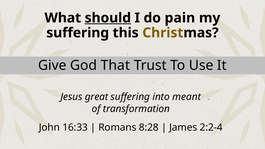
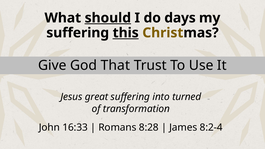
pain: pain -> days (180, 18)
this underline: none -> present (126, 33)
meant: meant -> turned (187, 97)
2:2-4: 2:2-4 -> 8:2-4 (211, 127)
